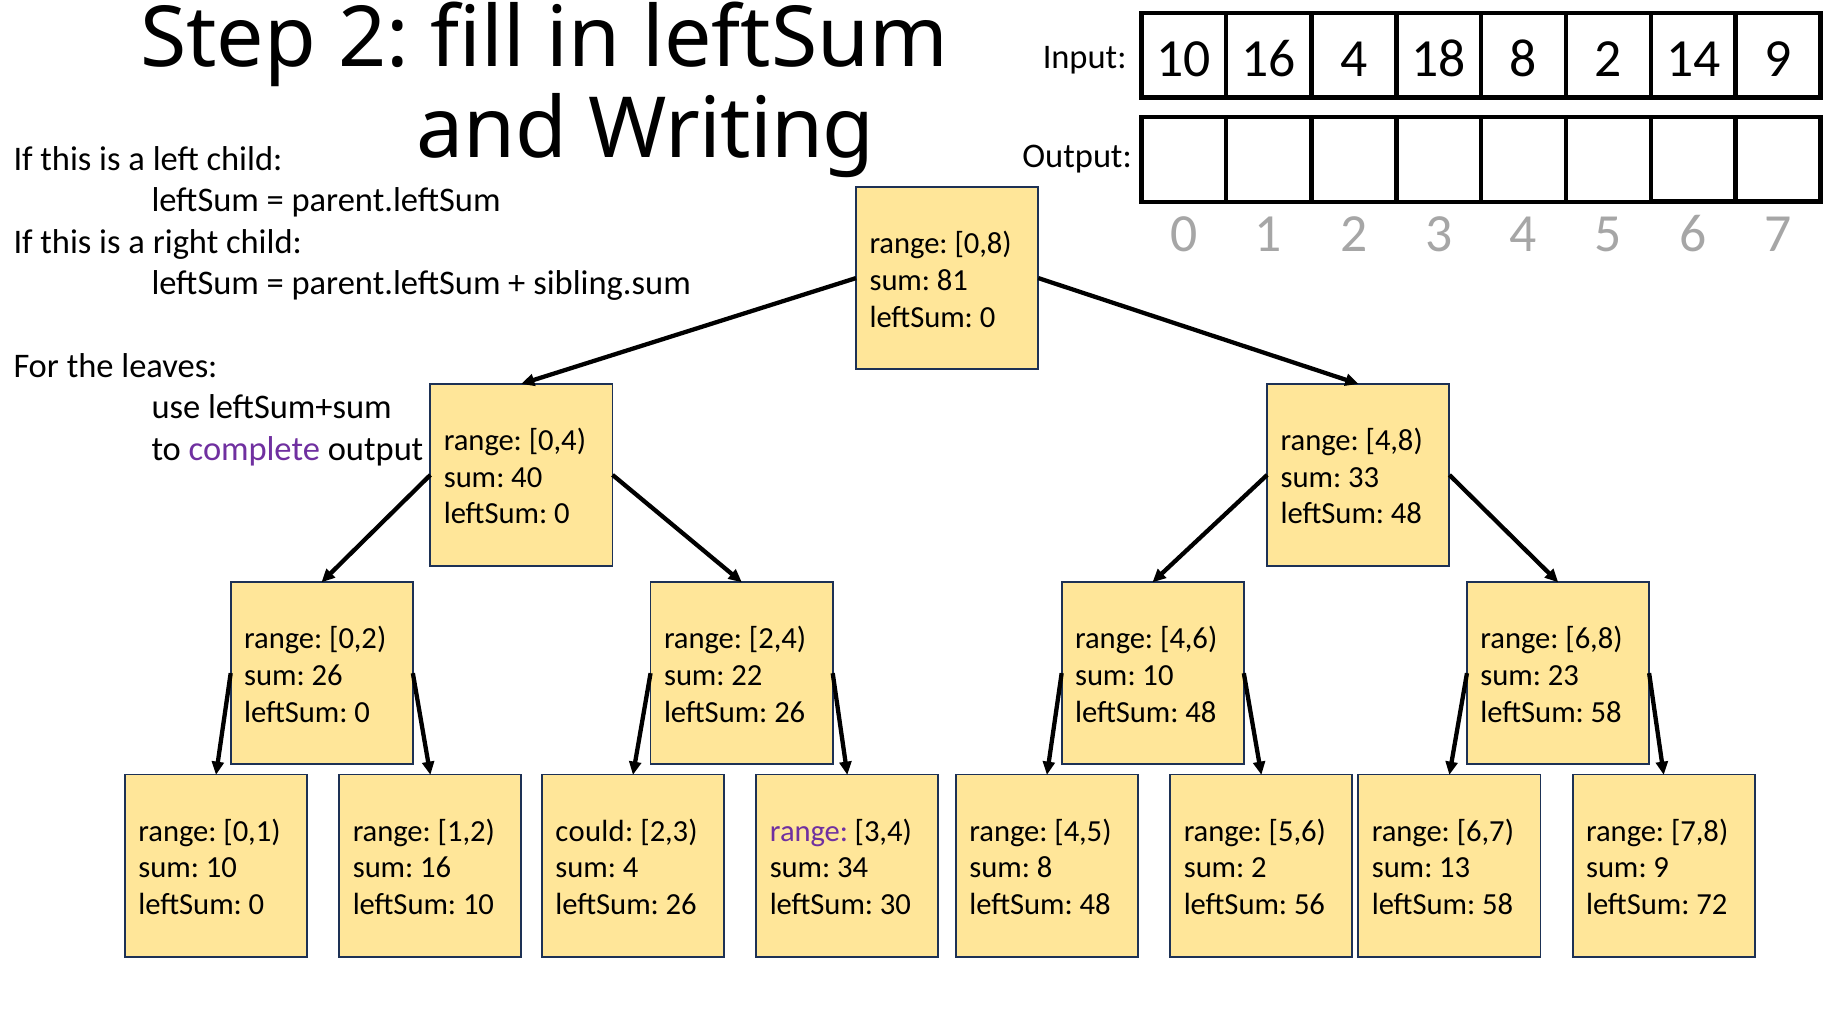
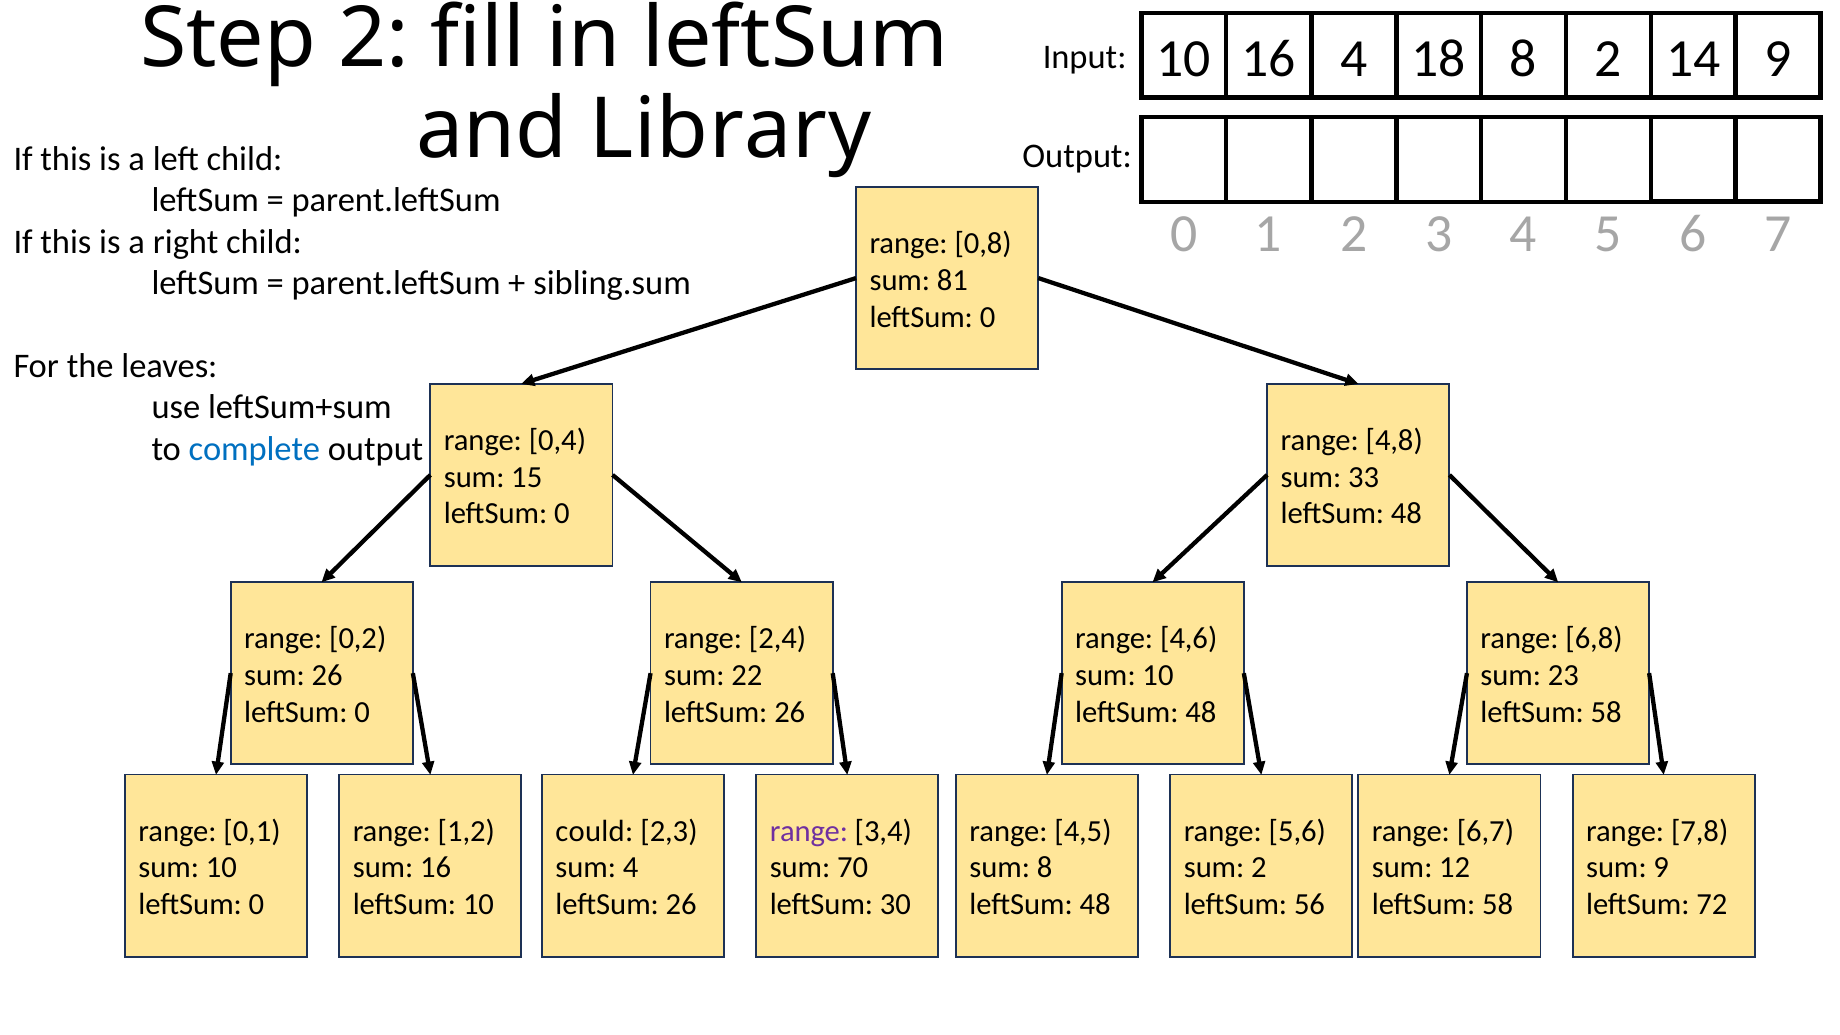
Writing: Writing -> Library (730, 130)
complete colour: purple -> blue (254, 449)
40: 40 -> 15 (527, 477)
34: 34 -> 70 (853, 868)
13: 13 -> 12 (1455, 868)
